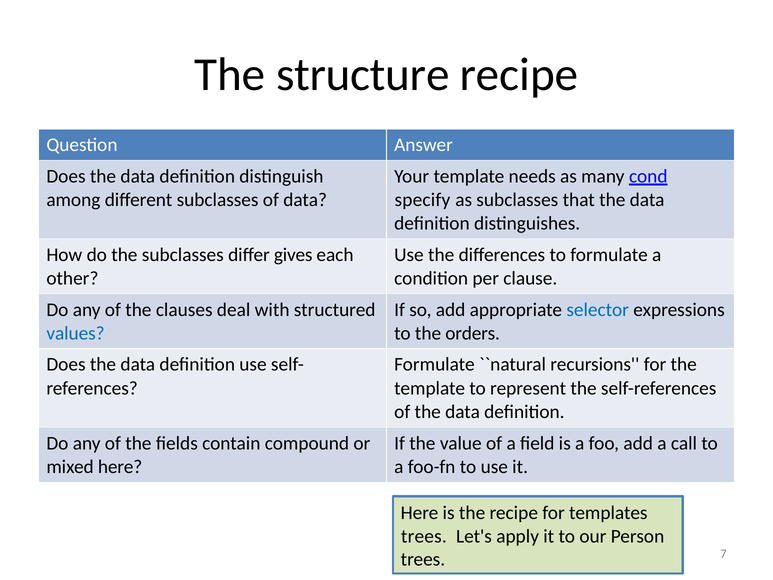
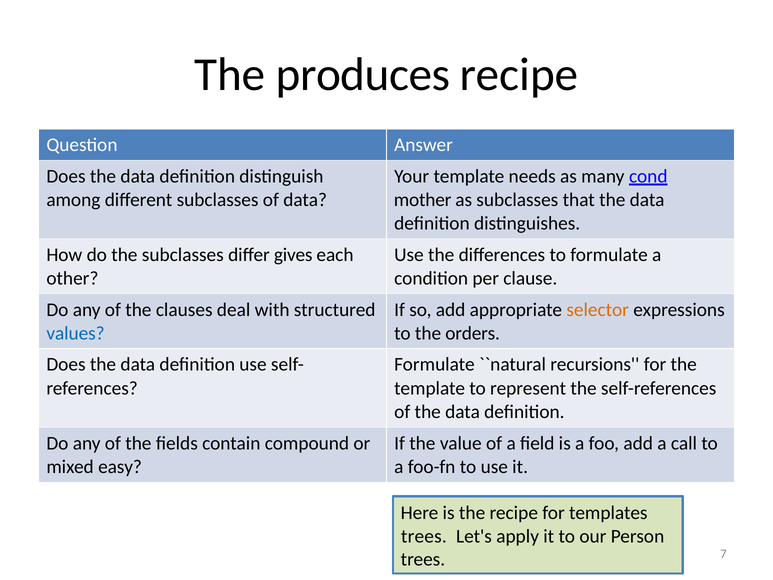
structure: structure -> produces (363, 75)
specify: specify -> mother (423, 200)
selector colour: blue -> orange (598, 310)
mixed here: here -> easy (120, 467)
